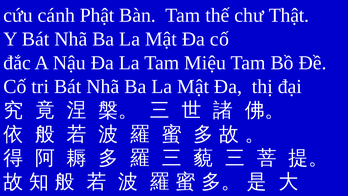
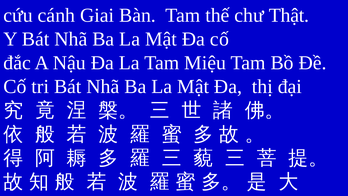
Phật: Phật -> Giai (97, 15)
